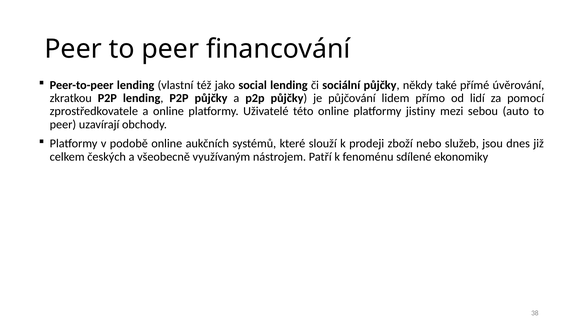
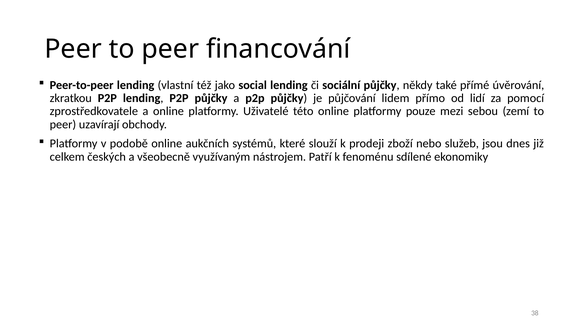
jistiny: jistiny -> pouze (421, 111)
auto: auto -> zemí (516, 111)
